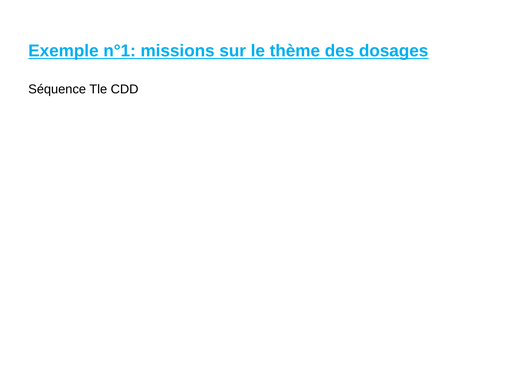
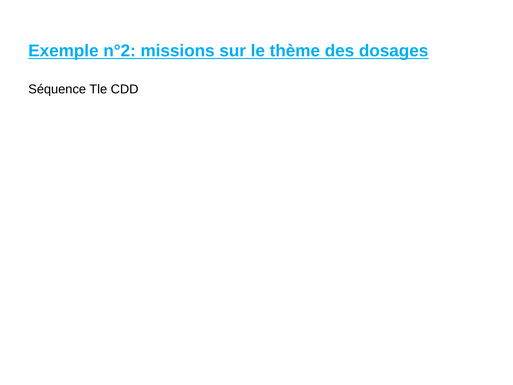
n°1: n°1 -> n°2 (120, 51)
